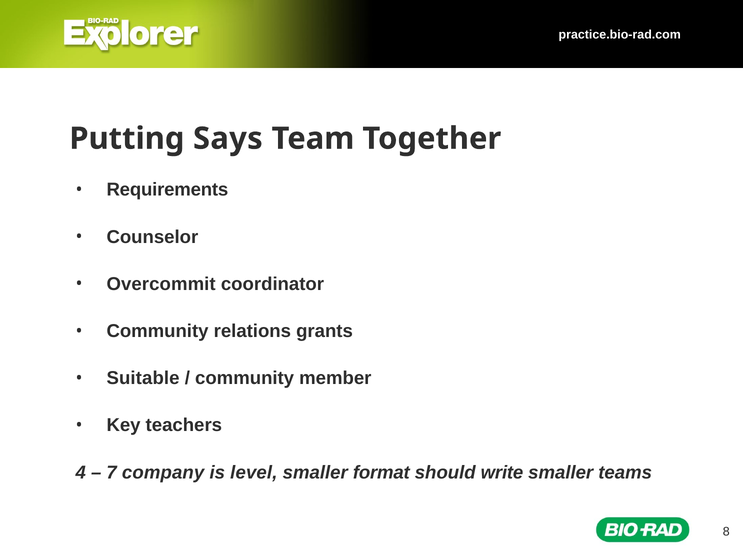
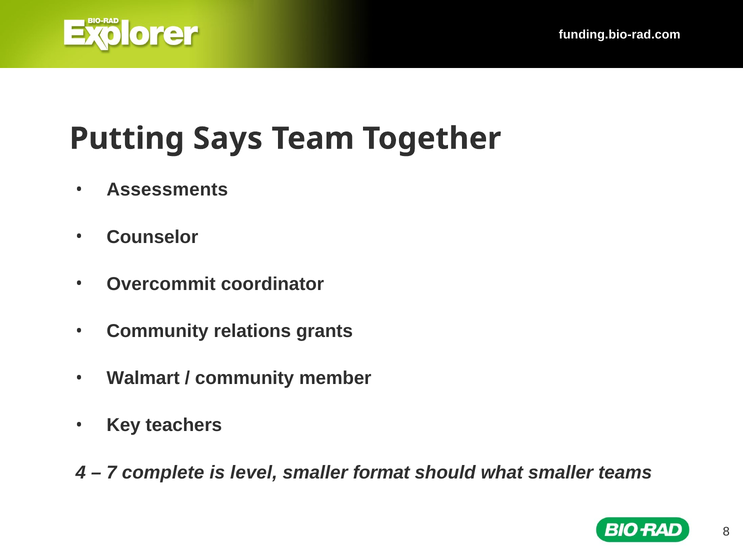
practice.bio-rad.com: practice.bio-rad.com -> funding.bio-rad.com (620, 35)
Requirements: Requirements -> Assessments (167, 190)
Suitable: Suitable -> Walmart (143, 378)
company: company -> complete (163, 472)
write: write -> what (502, 472)
